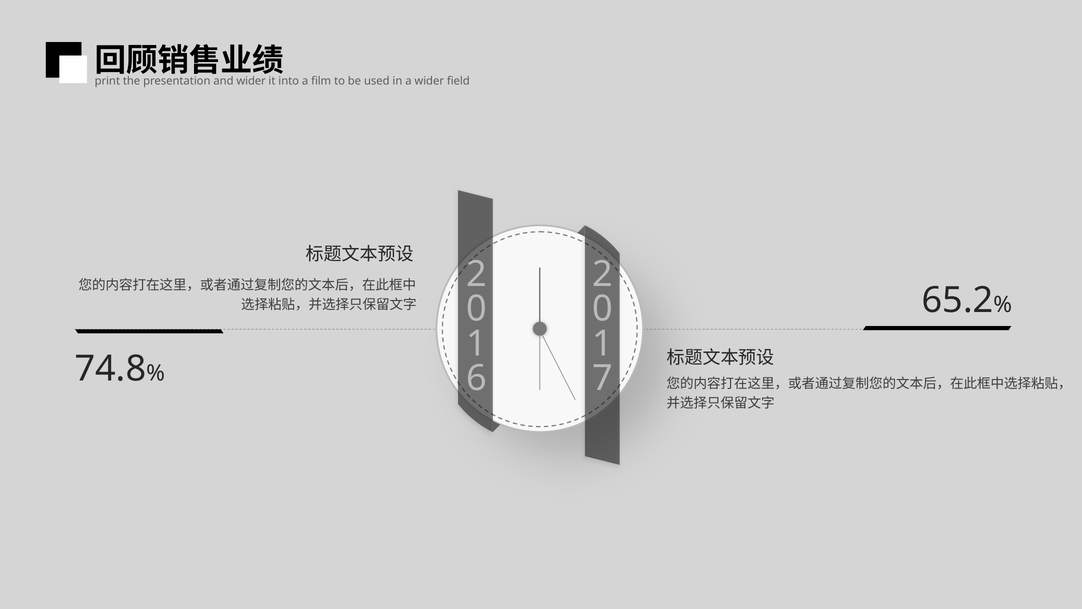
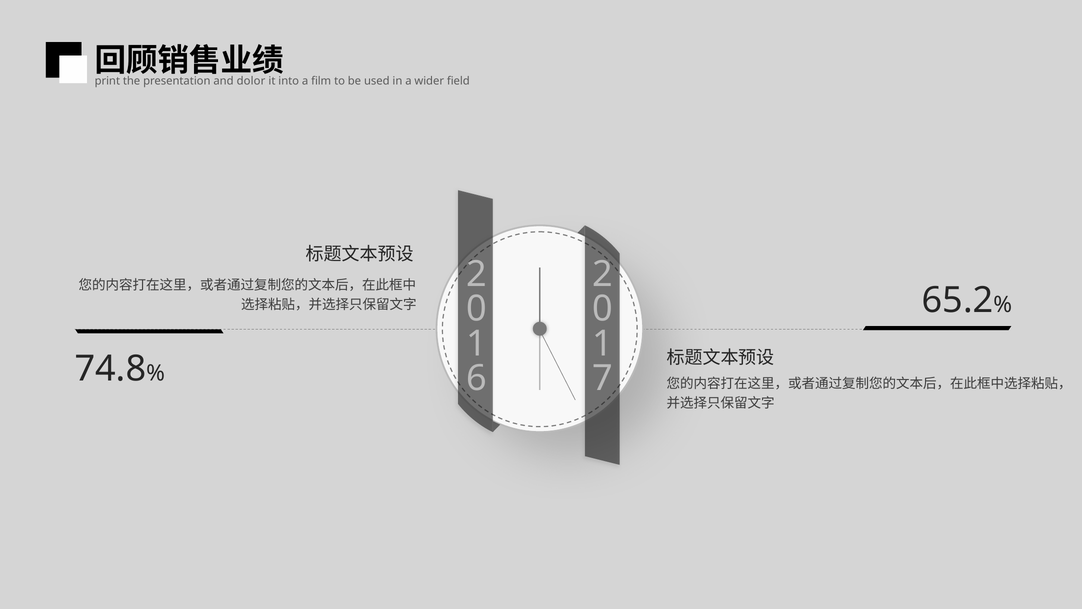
and wider: wider -> dolor (251, 81)
